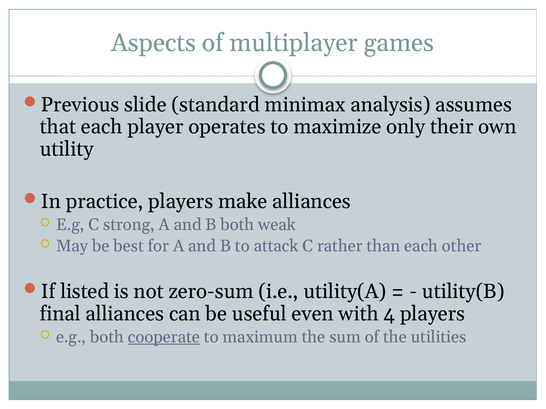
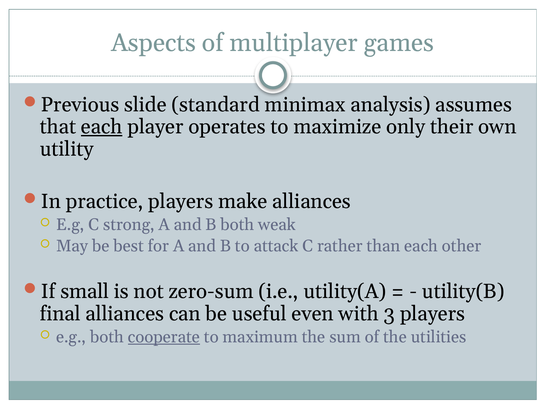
each underline: none -> present (102, 127)
listed: listed -> small (85, 292)
4: 4 -> 3 (389, 314)
